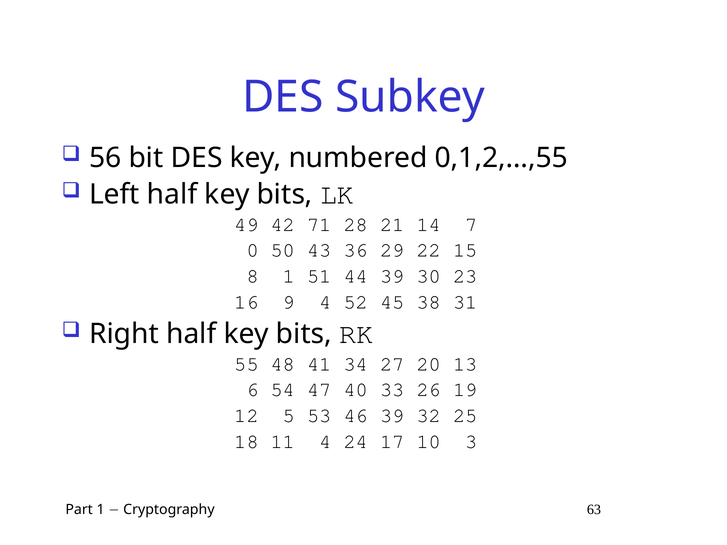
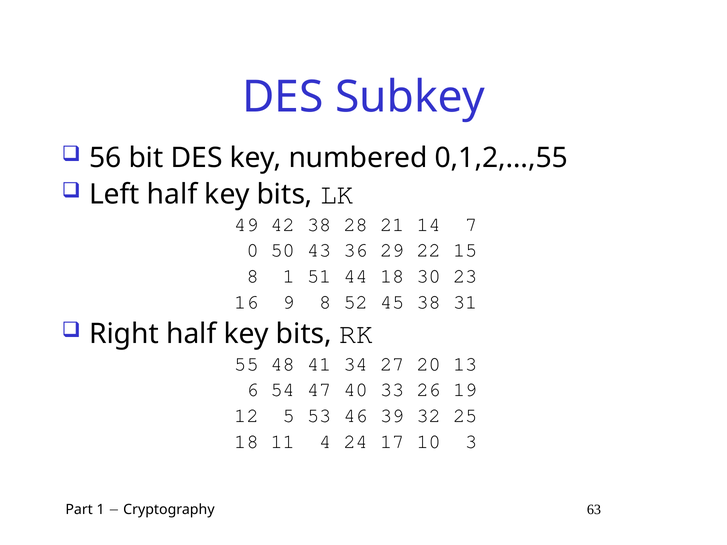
42 71: 71 -> 38 (319, 225)
44 39: 39 -> 18 (392, 276)
9 4: 4 -> 8 (326, 302)
